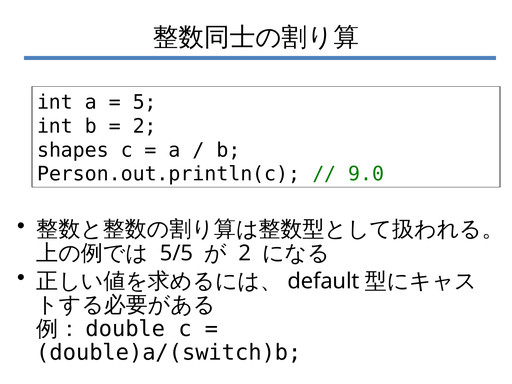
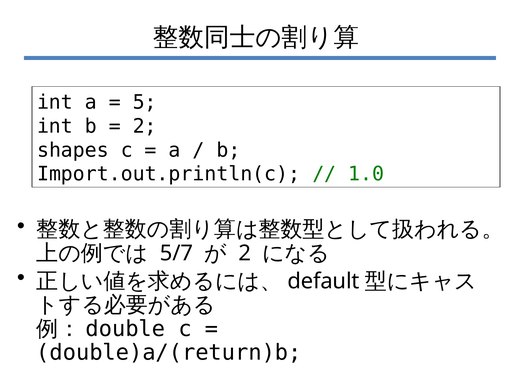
Person.out.println(c: Person.out.println(c -> Import.out.println(c (169, 174)
9.0: 9.0 -> 1.0 (366, 174)
5/5: 5/5 -> 5/7 (176, 253)
double)a/(switch)b: double)a/(switch)b -> double)a/(return)b (169, 353)
